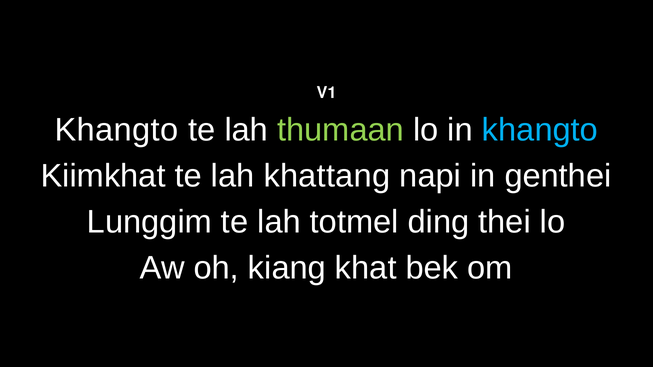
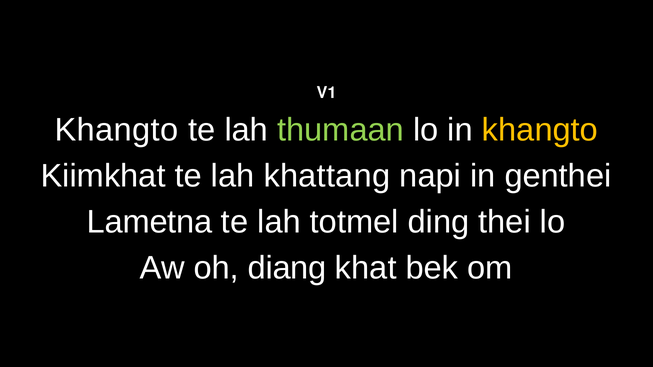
khangto colour: light blue -> yellow (540, 130)
Lunggim: Lunggim -> Lametna (150, 222)
kiang: kiang -> diang (287, 268)
